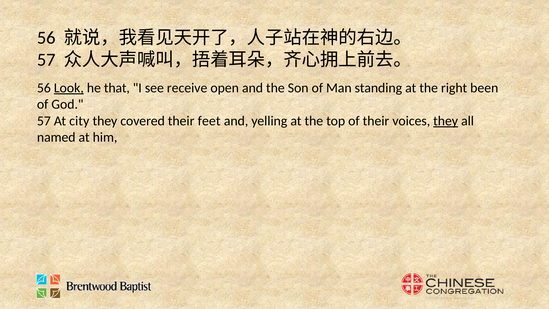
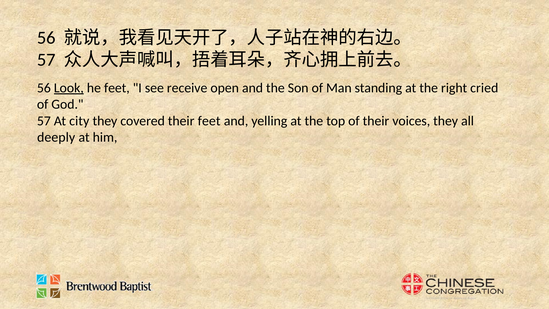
he that: that -> feet (117, 88)
been: been -> cried (484, 88)
they underline: present -> none (446, 121)
named: named -> deeply (56, 137)
